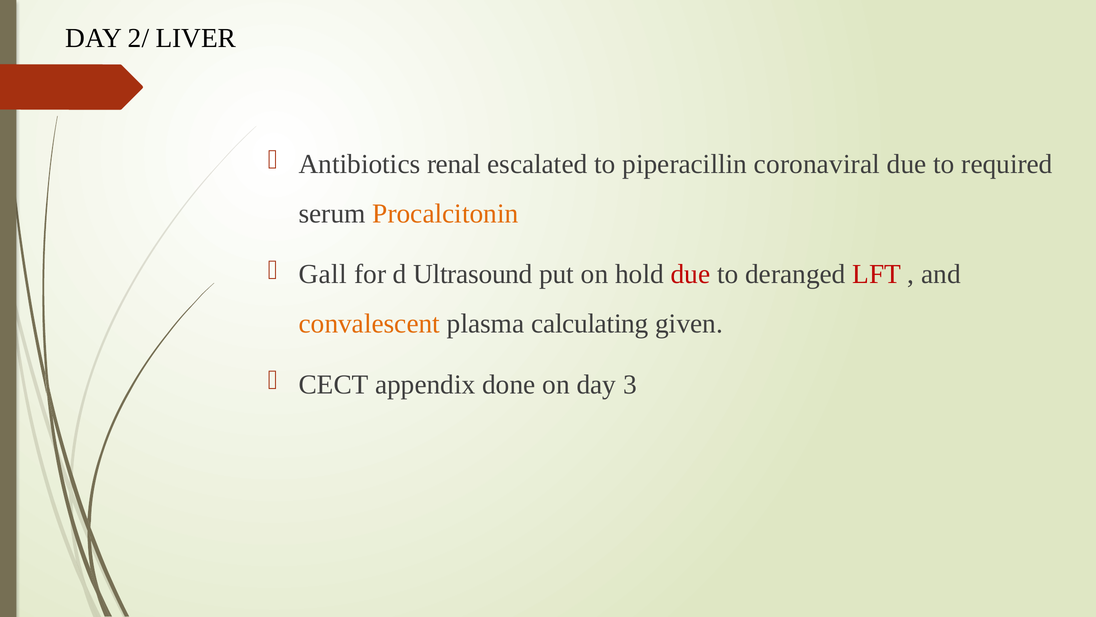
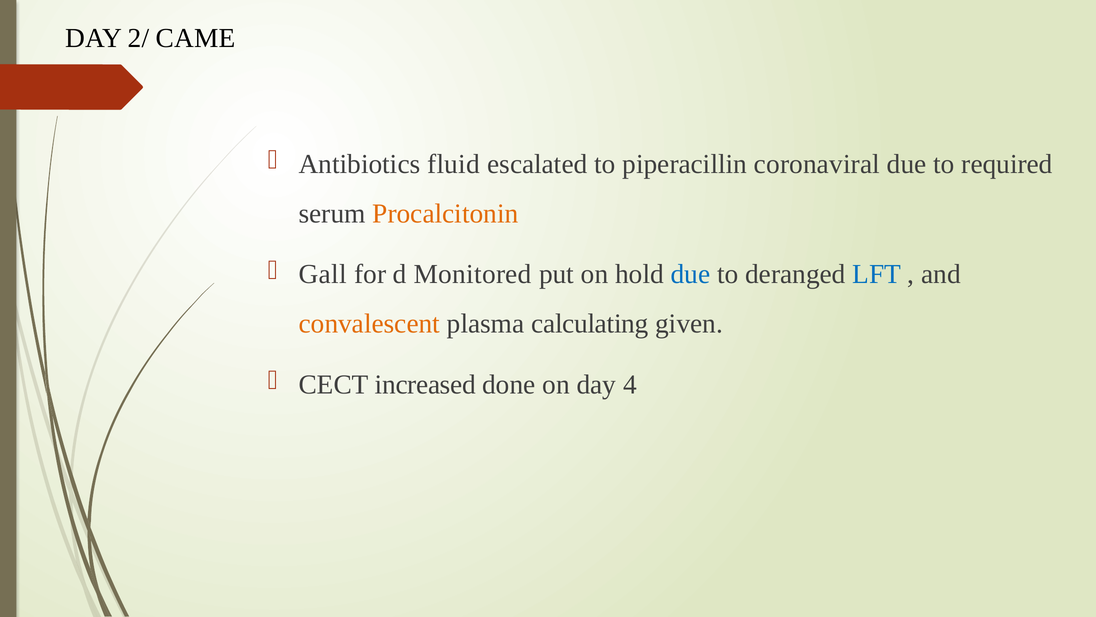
LIVER: LIVER -> CAME (196, 38)
renal: renal -> fluid (454, 164)
Ultrasound: Ultrasound -> Monitored (473, 274)
due colour: red -> blue (690, 274)
LFT colour: red -> blue (877, 274)
appendix: appendix -> increased (425, 384)
3: 3 -> 4 (630, 384)
